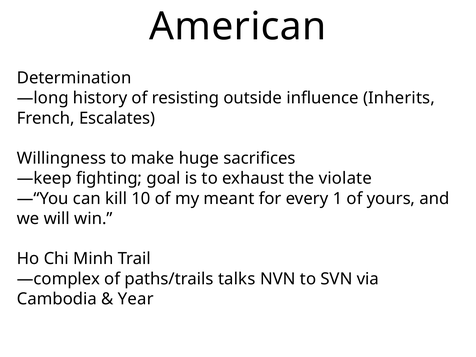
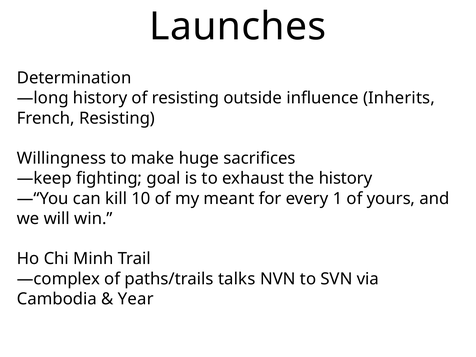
American: American -> Launches (238, 26)
French Escalates: Escalates -> Resisting (117, 118)
the violate: violate -> history (345, 178)
